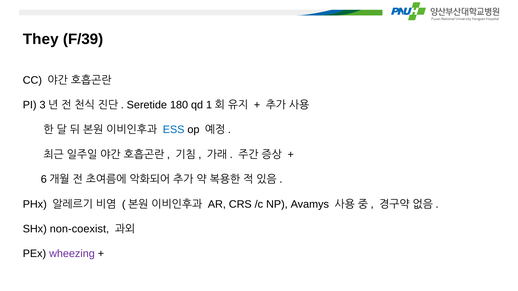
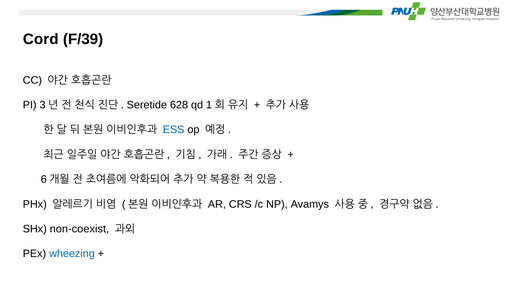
They: They -> Cord (41, 39)
180: 180 -> 628 (179, 105)
wheezing colour: purple -> blue (72, 254)
